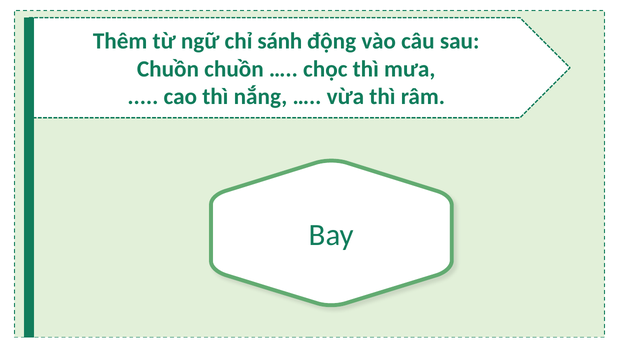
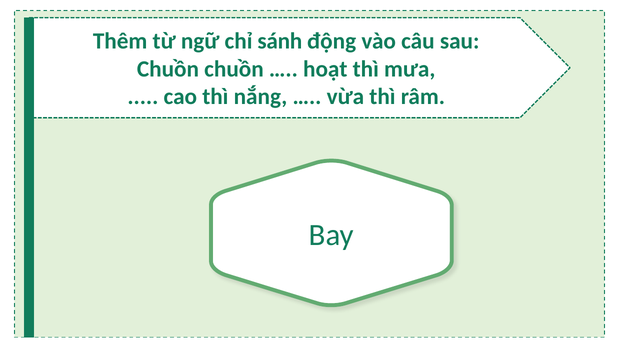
chọc: chọc -> hoạt (325, 69)
